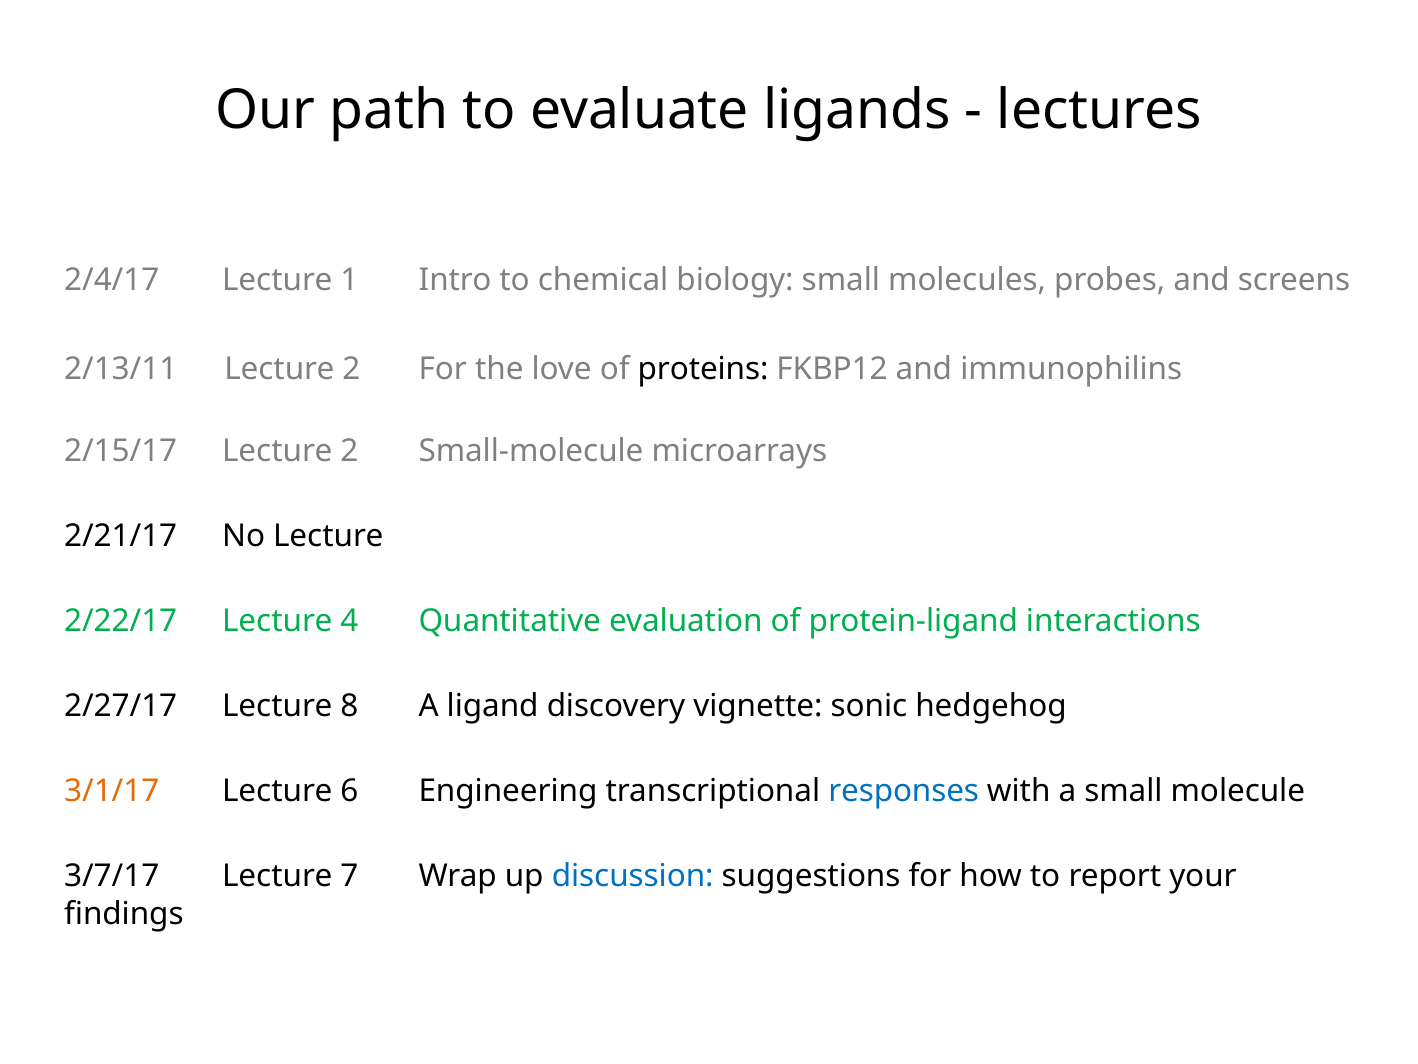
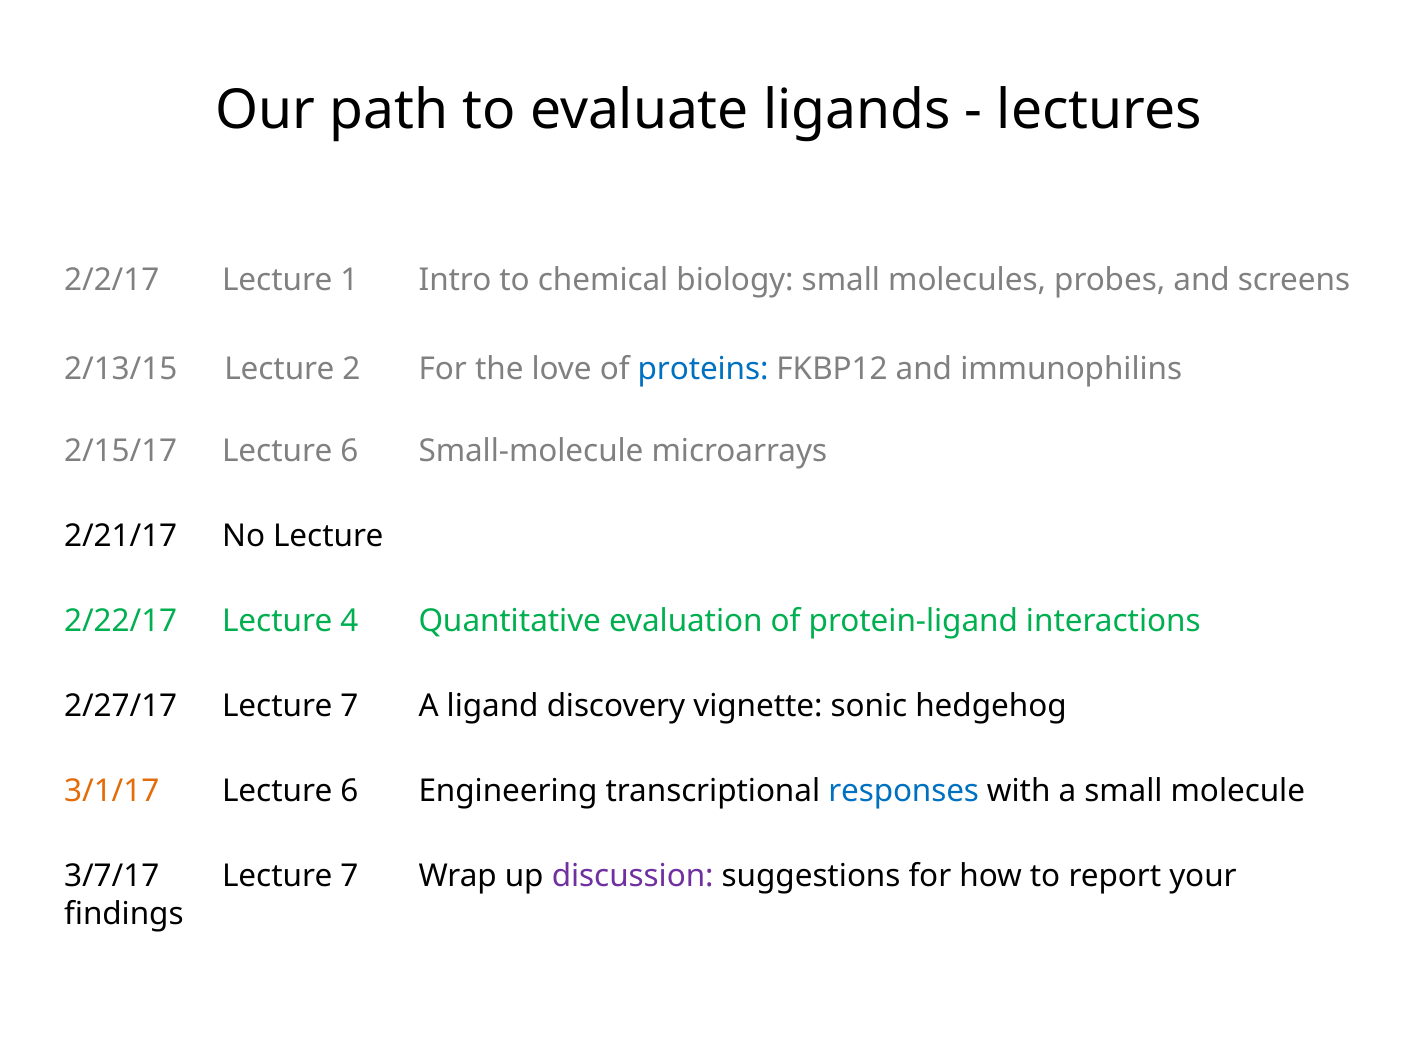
2/4/17: 2/4/17 -> 2/2/17 (112, 280)
2/13/11: 2/13/11 -> 2/13/15 (121, 369)
proteins colour: black -> blue (703, 369)
2/15/17 Lecture 2: 2 -> 6 (349, 450)
2/27/17 Lecture 8: 8 -> 7 (349, 706)
discussion colour: blue -> purple (633, 876)
